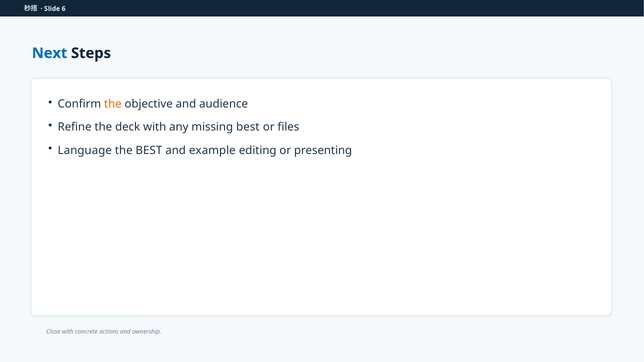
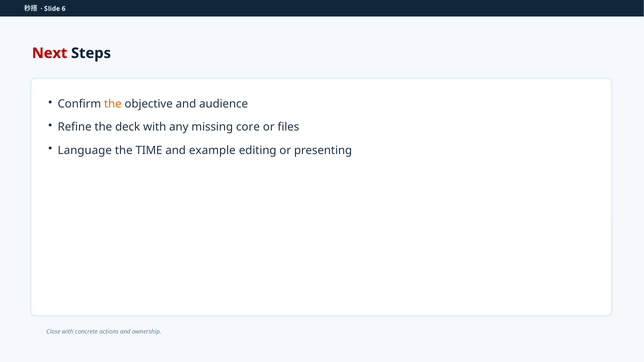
Next colour: blue -> red (50, 53)
missing best: best -> core (248, 127)
the BEST: BEST -> TIME (149, 150)
